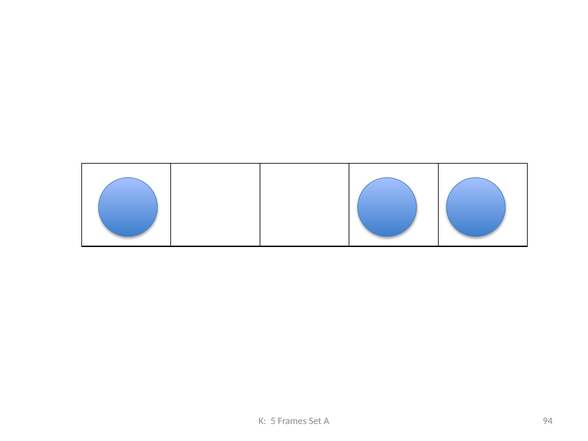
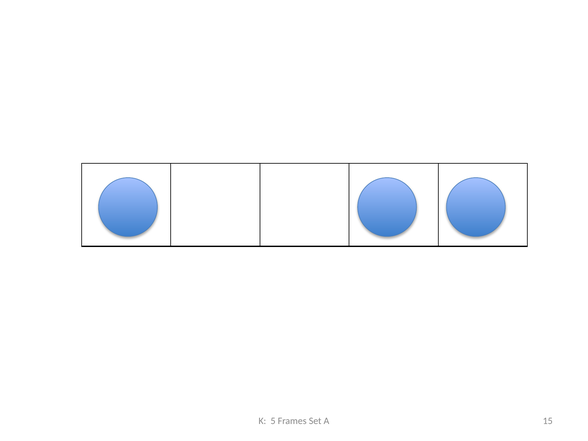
94: 94 -> 15 (548, 421)
